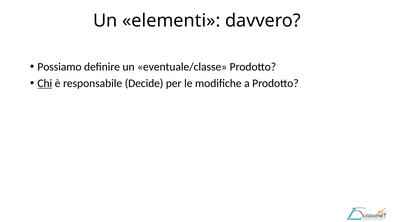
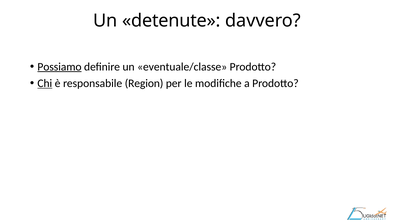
elementi: elementi -> detenute (171, 21)
Possiamo underline: none -> present (59, 67)
Decide: Decide -> Region (144, 83)
